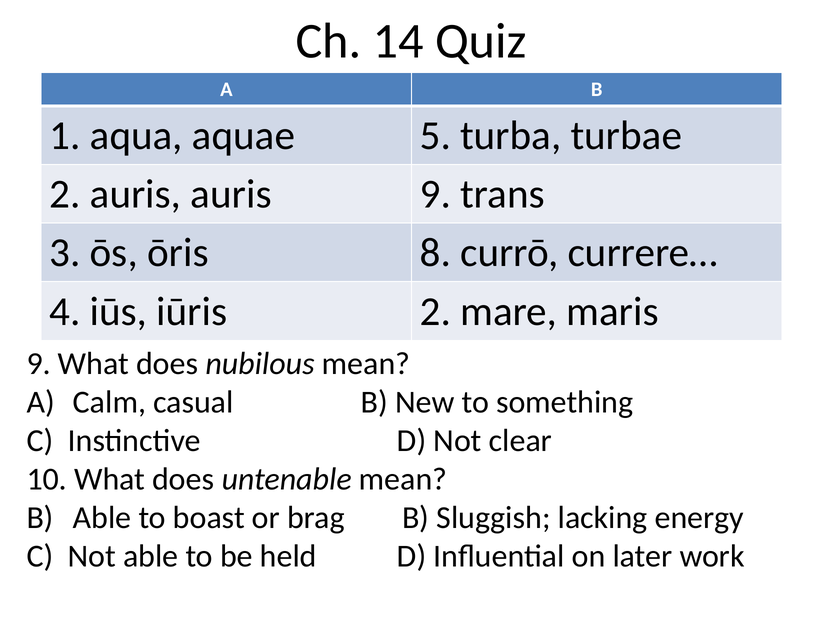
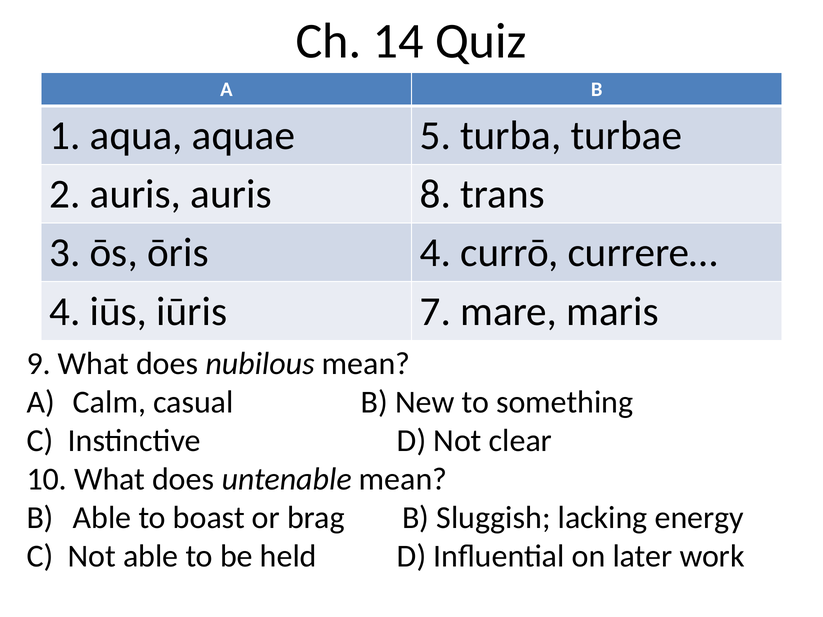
auris 9: 9 -> 8 (435, 194)
ōris 8: 8 -> 4 (435, 253)
iūris 2: 2 -> 7 (435, 312)
